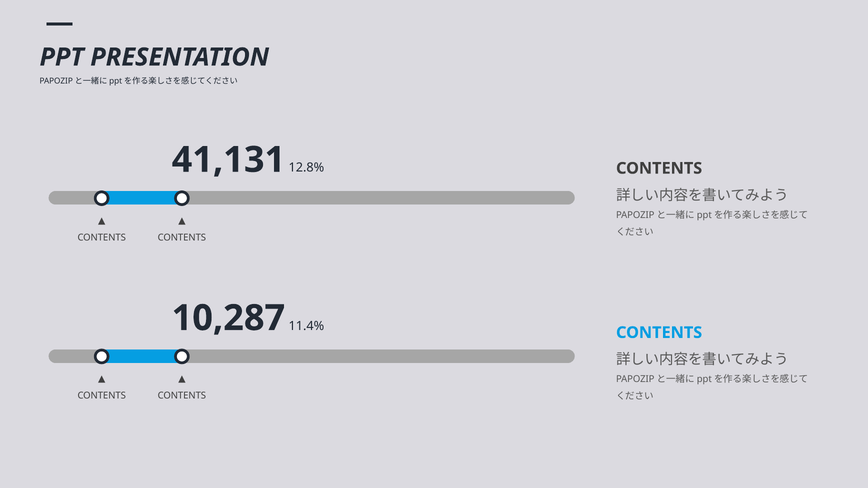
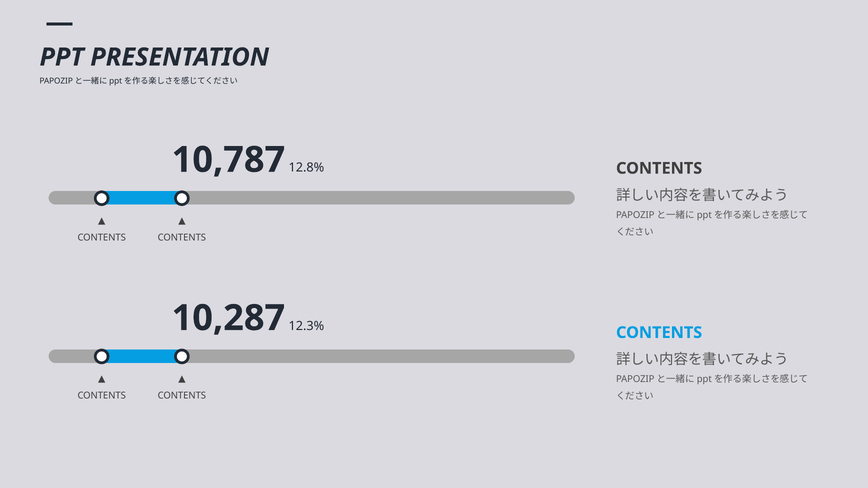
41,131: 41,131 -> 10,787 (228, 160)
11.4%: 11.4% -> 12.3% (306, 326)
